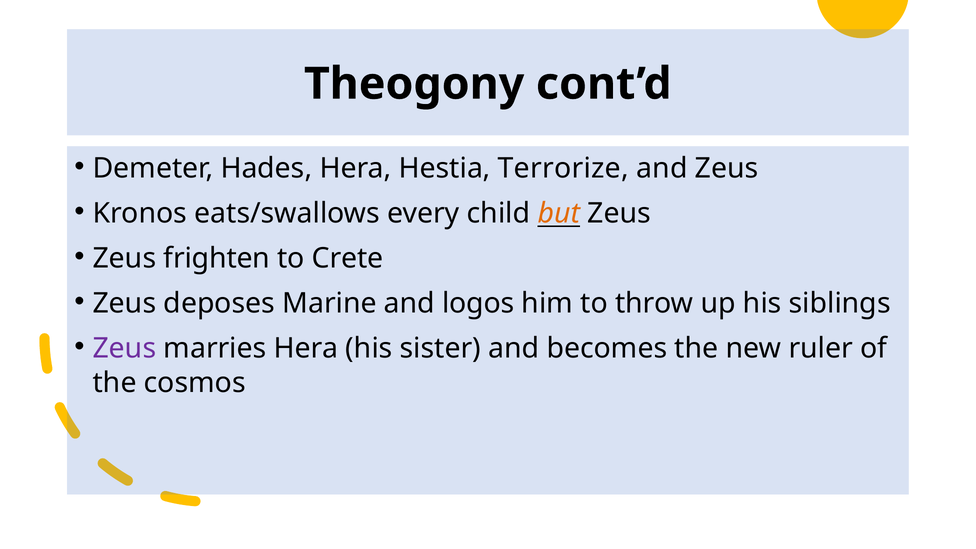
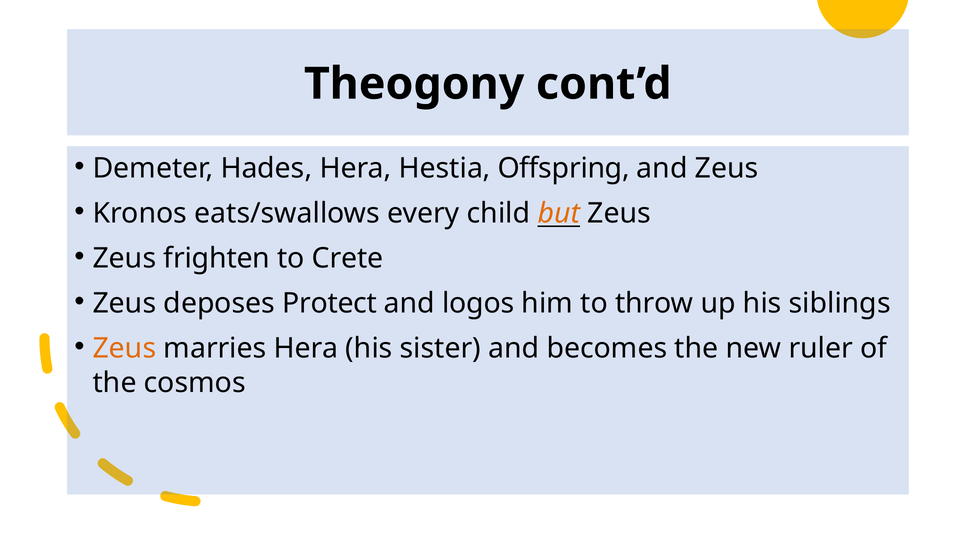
Terrorize: Terrorize -> Offspring (564, 168)
Marine: Marine -> Protect (330, 303)
Zeus colour: purple -> orange (124, 348)
